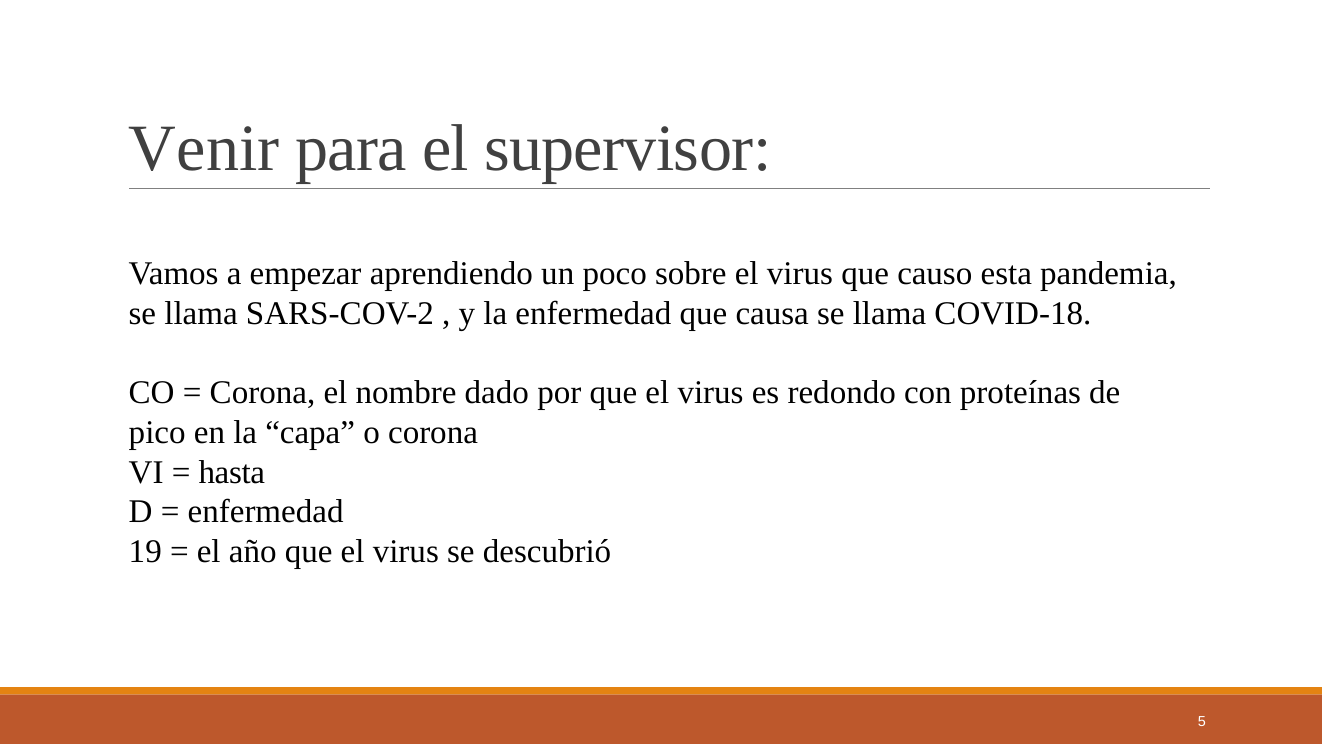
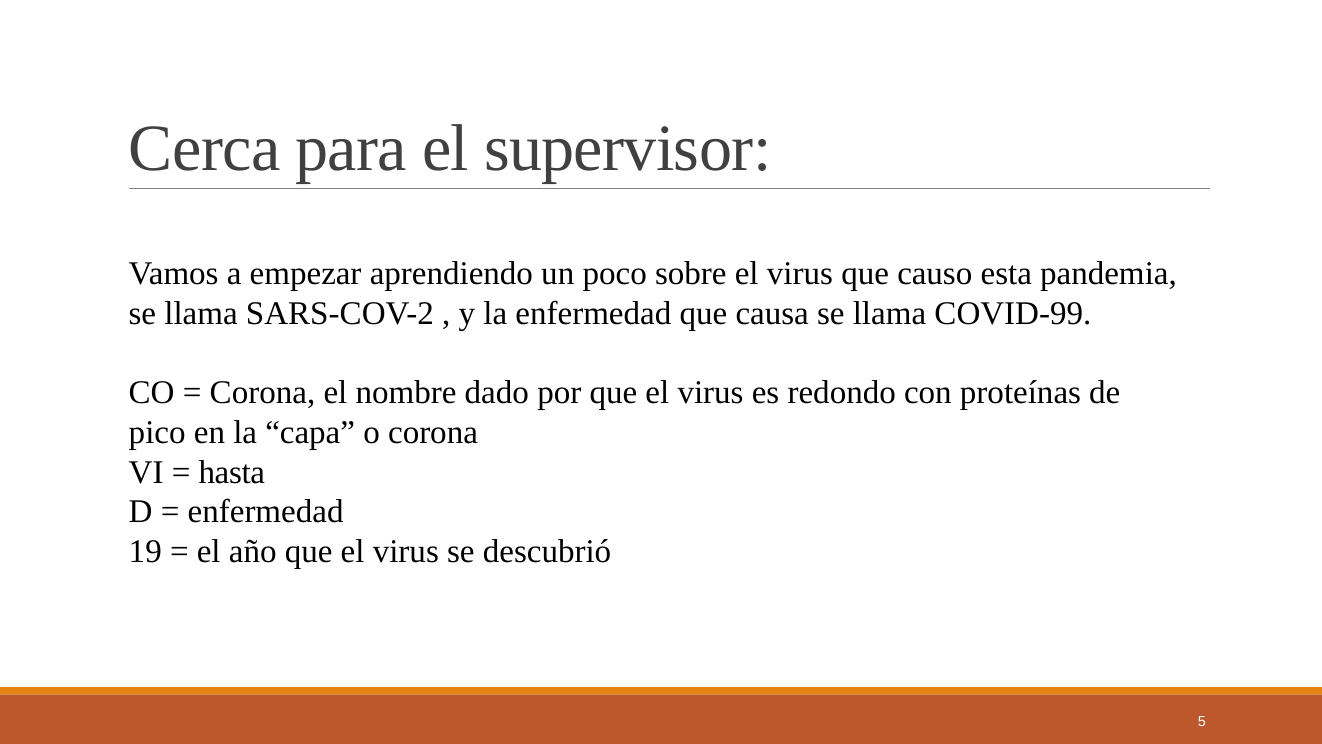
Venir: Venir -> Cerca (205, 148)
COVID-18: COVID-18 -> COVID-99 (1013, 313)
